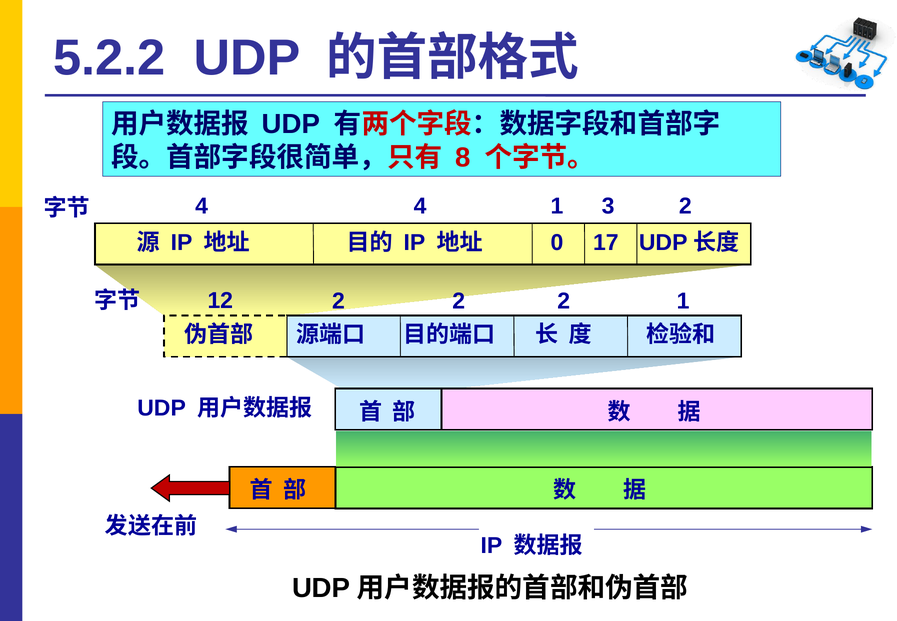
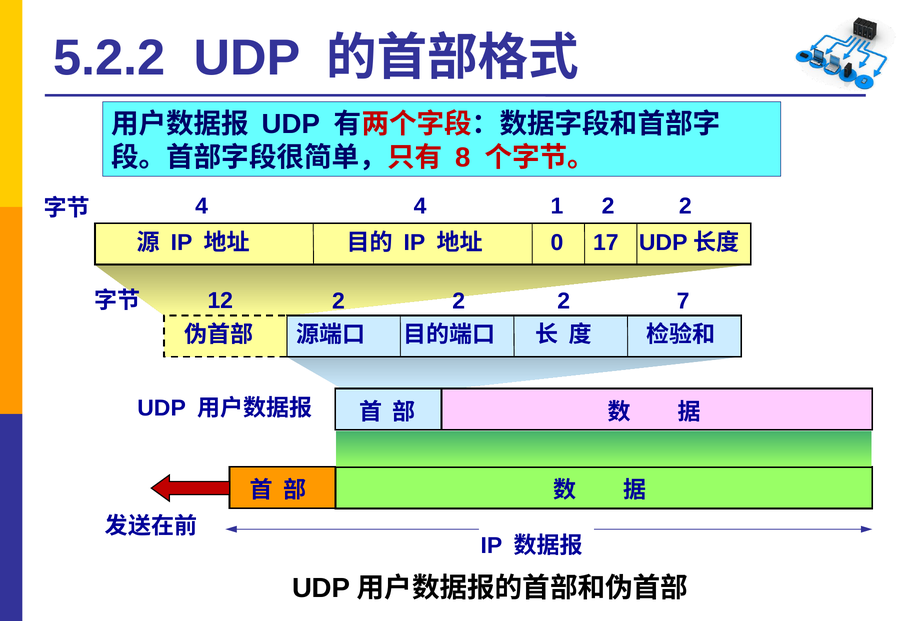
1 3: 3 -> 2 (608, 206)
2 1: 1 -> 7 (683, 301)
